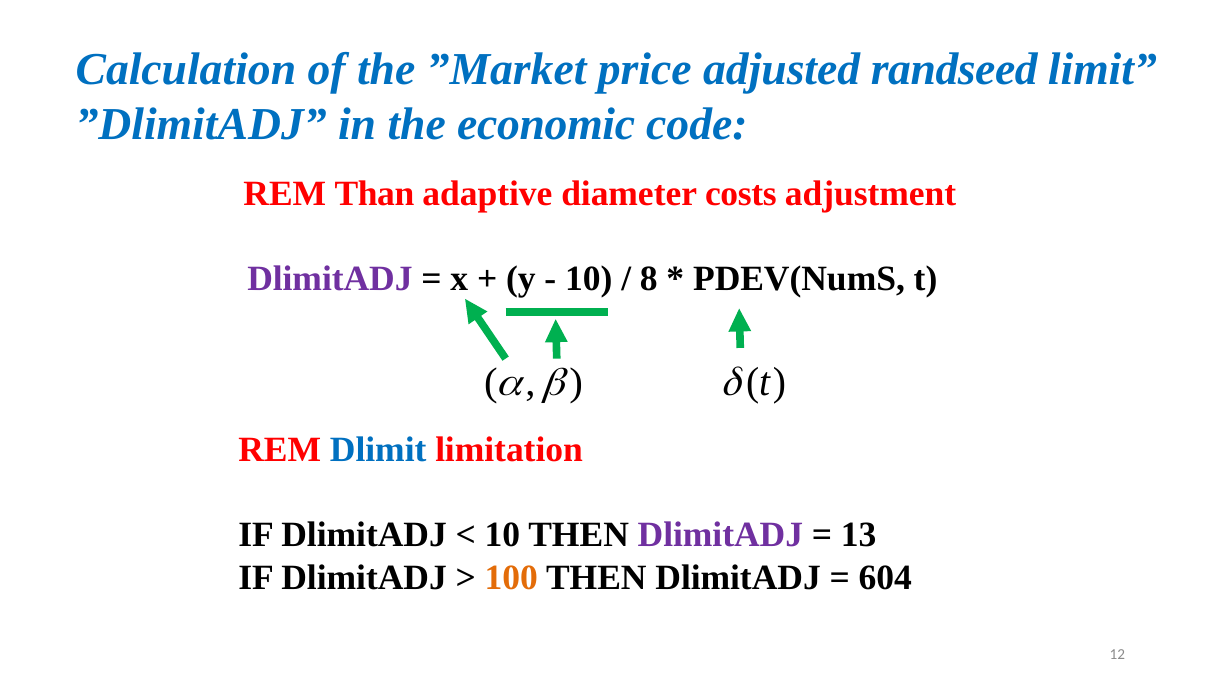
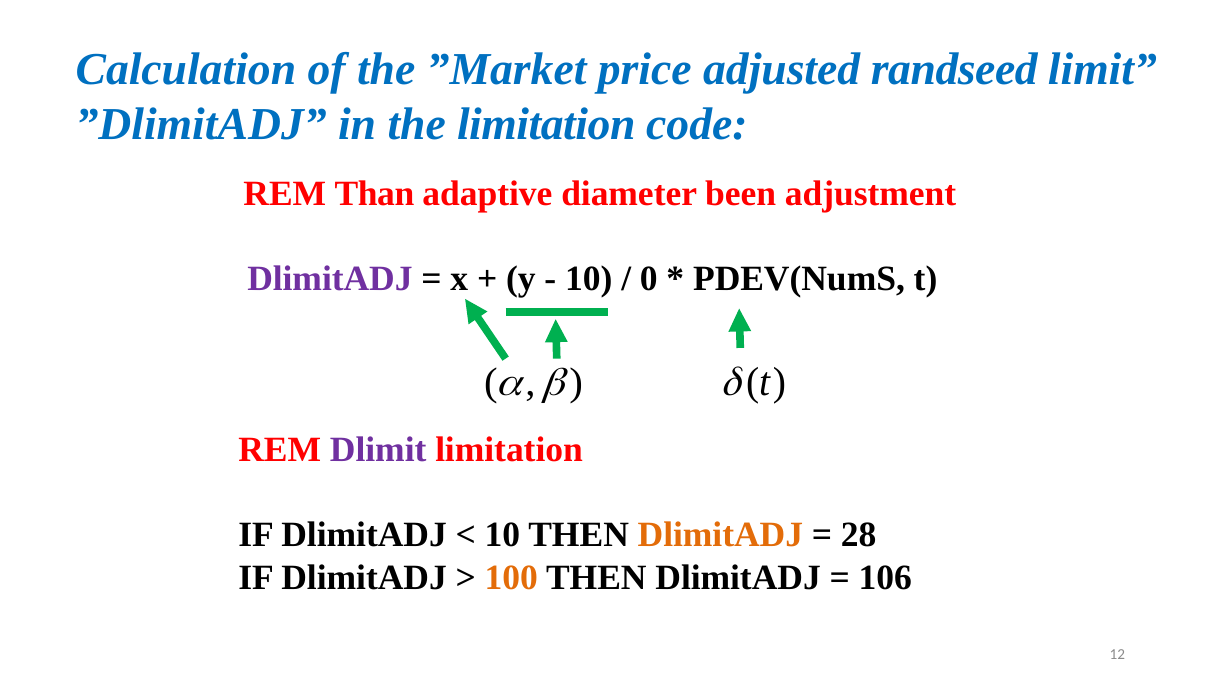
the economic: economic -> limitation (546, 125)
costs: costs -> been (741, 194)
8: 8 -> 0 (649, 279)
Dlimit colour: blue -> purple (378, 450)
DlimitADJ colour: purple -> orange (720, 535)
13: 13 -> 28 (859, 535)
604: 604 -> 106 (885, 578)
